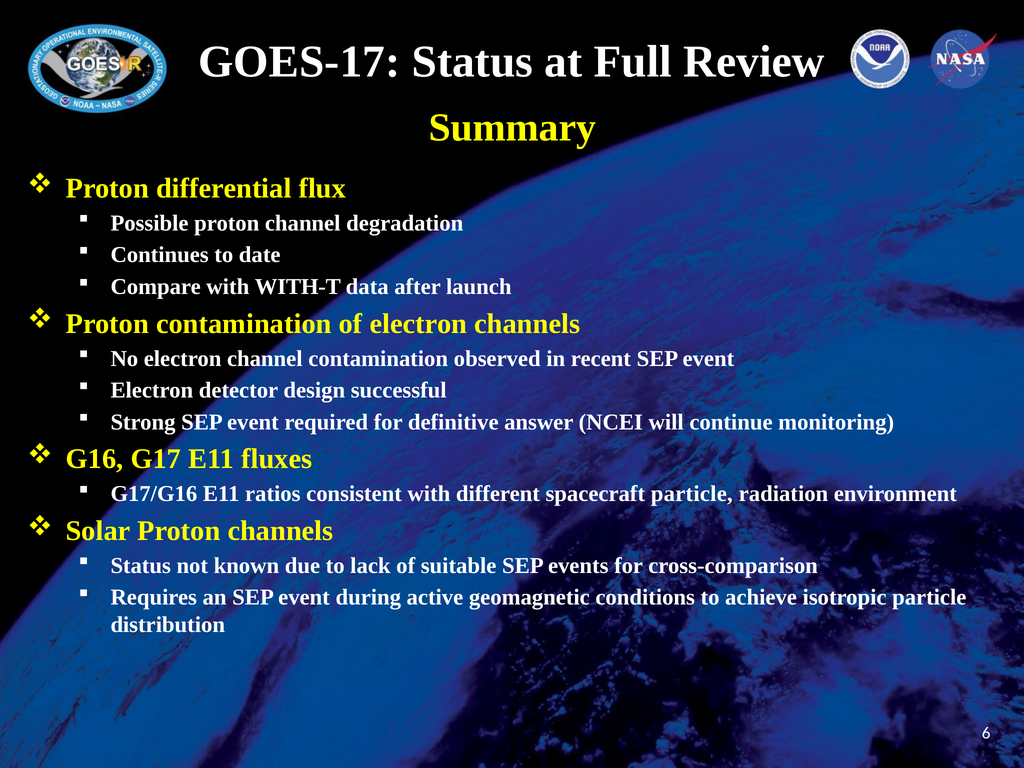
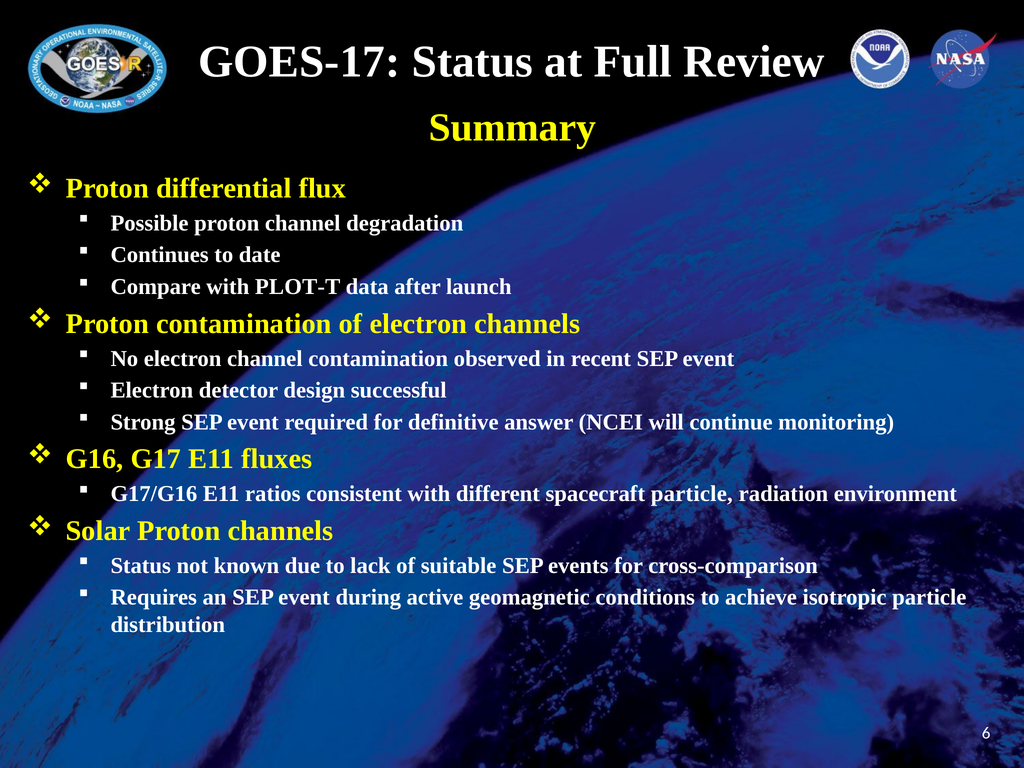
WITH-T: WITH-T -> PLOT-T (298, 287)
